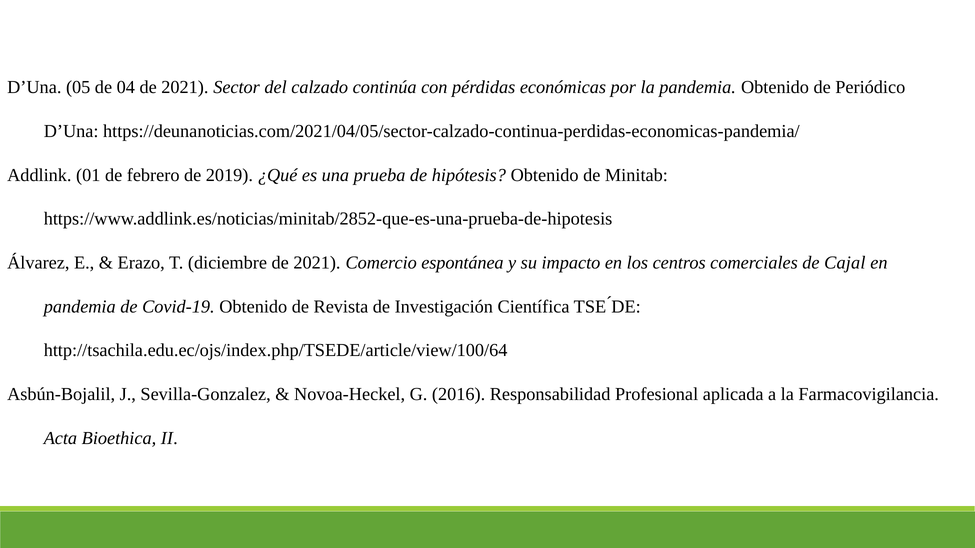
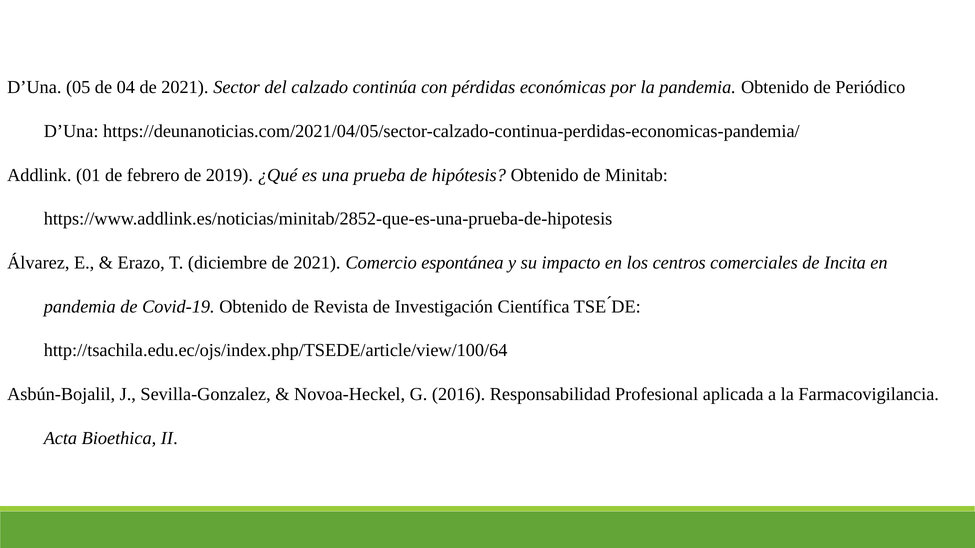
Cajal: Cajal -> Incita (845, 263)
